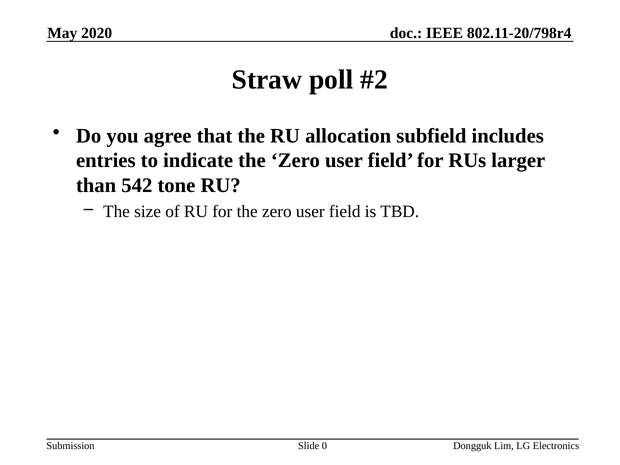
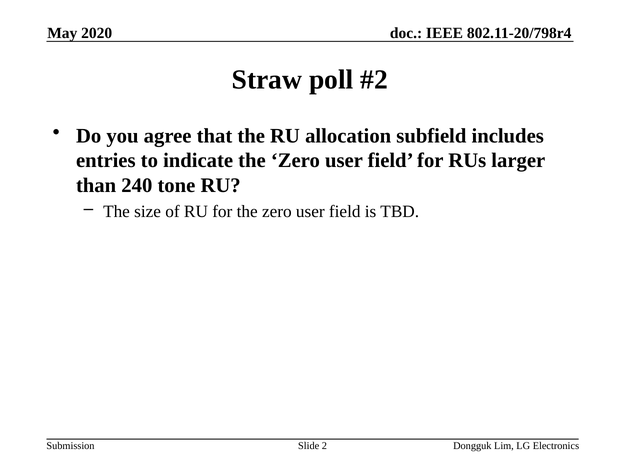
542: 542 -> 240 (137, 185)
0: 0 -> 2 (324, 446)
